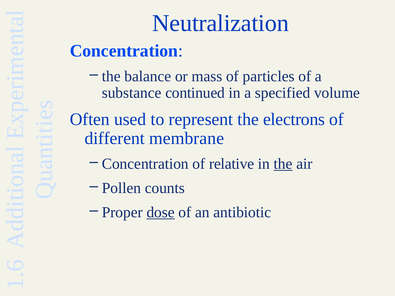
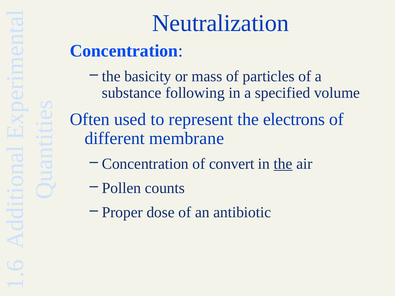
balance: balance -> basicity (148, 76)
continued: continued -> following (195, 93)
relative: relative -> convert (232, 164)
dose underline: present -> none (161, 212)
